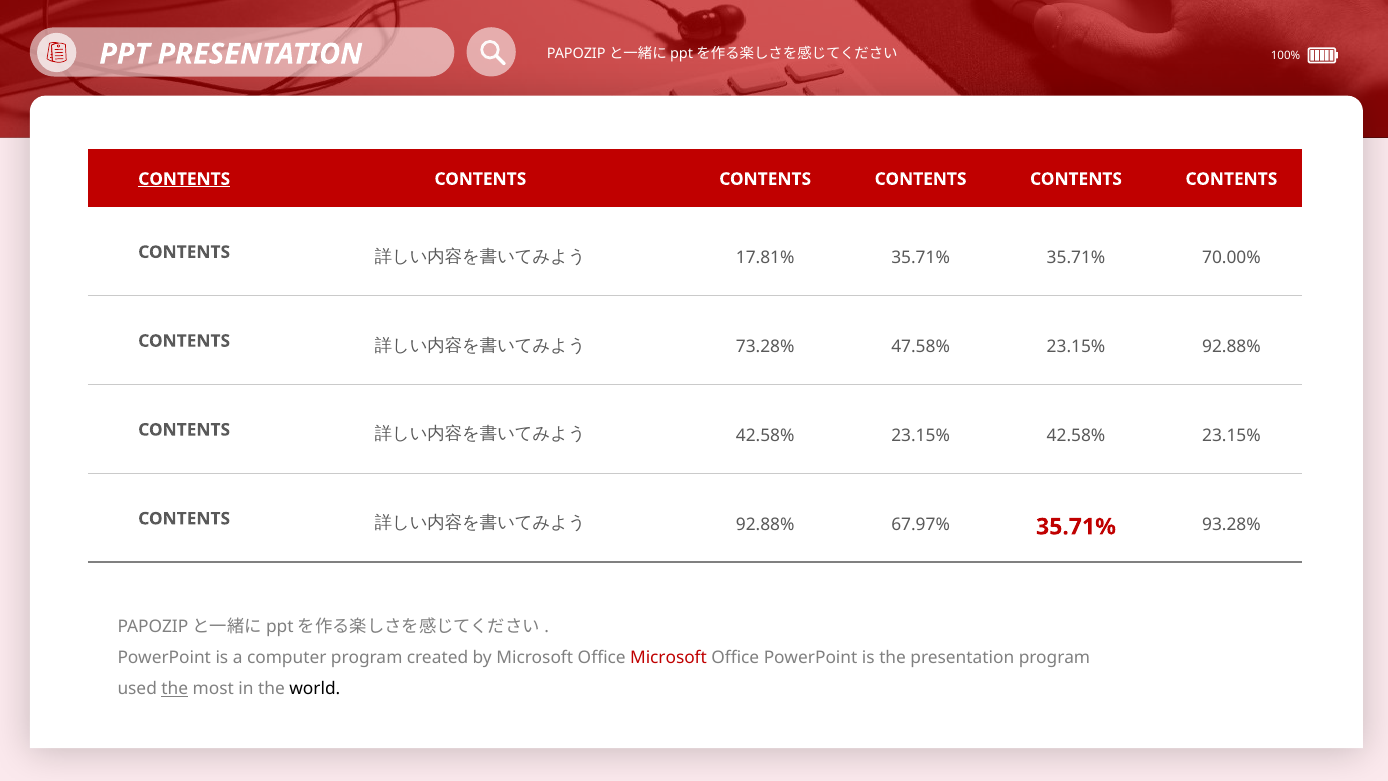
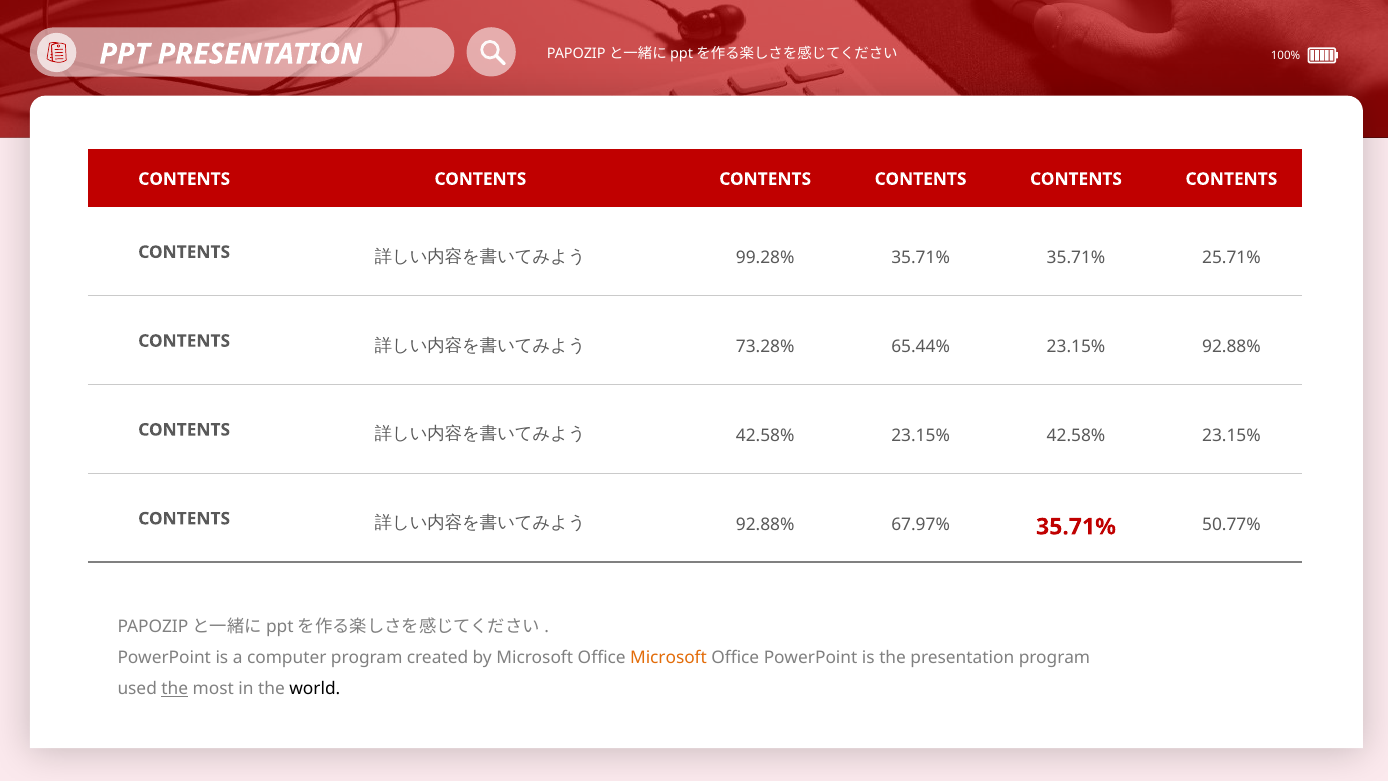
CONTENTS underline: present -> none (184, 179)
17.81%: 17.81% -> 99.28% (765, 258)
70.00%: 70.00% -> 25.71% (1231, 258)
47.58%: 47.58% -> 65.44% (921, 347)
93.28%: 93.28% -> 50.77% (1231, 524)
Microsoft colour: red -> orange (668, 658)
